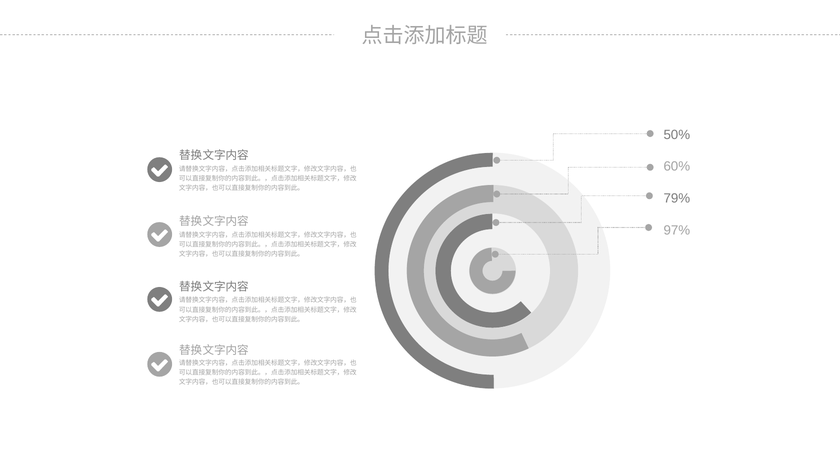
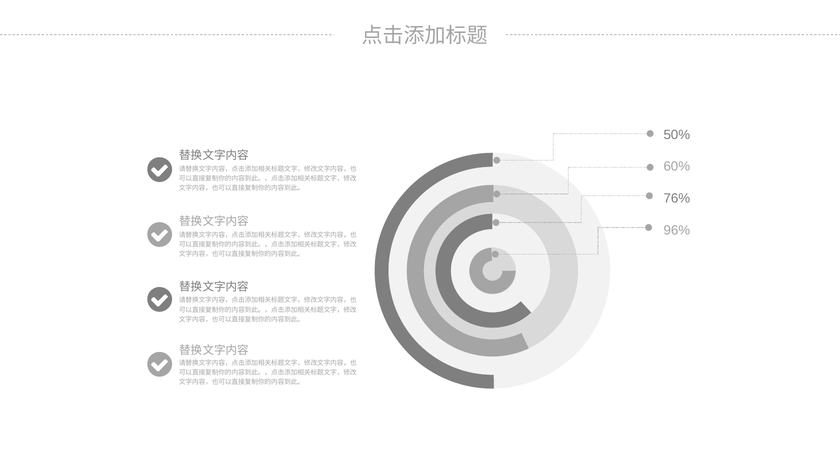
79%: 79% -> 76% (677, 198)
97%: 97% -> 96% (677, 230)
